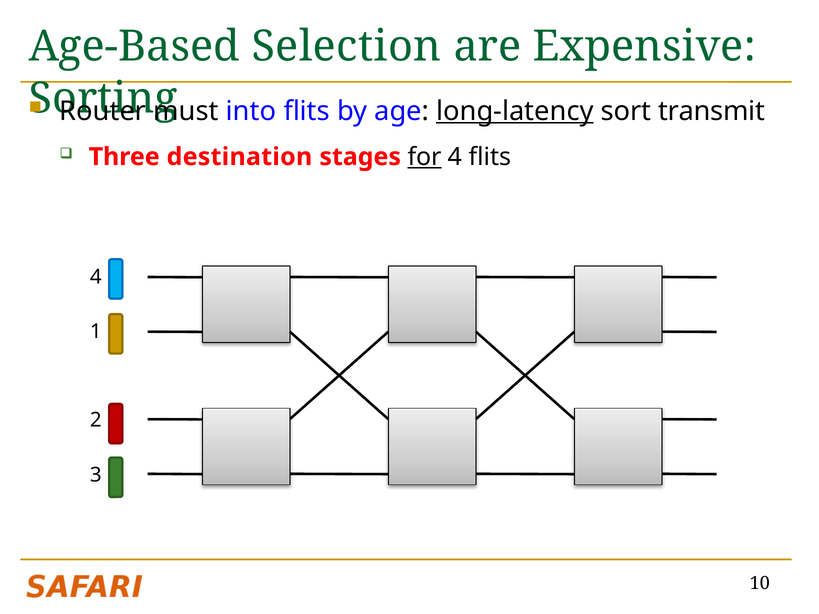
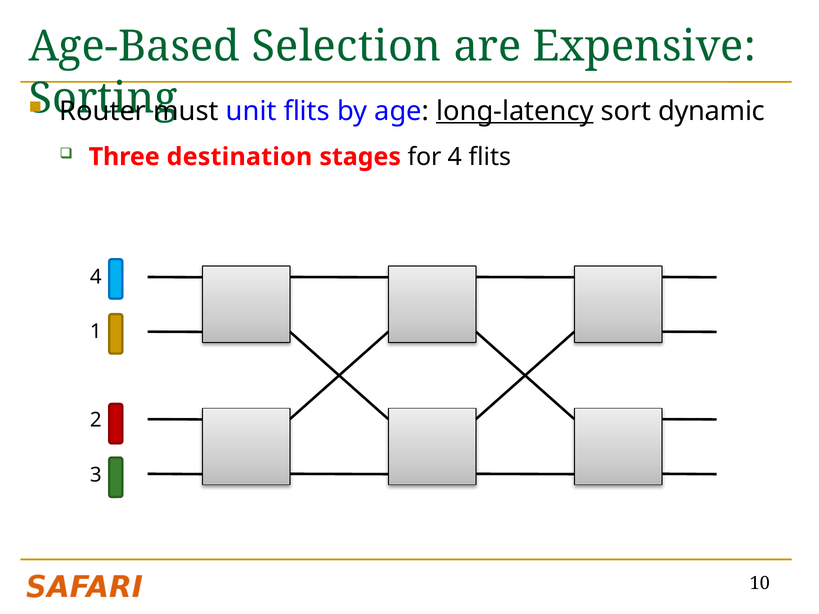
into: into -> unit (251, 111)
transmit: transmit -> dynamic (712, 111)
for underline: present -> none (425, 157)
